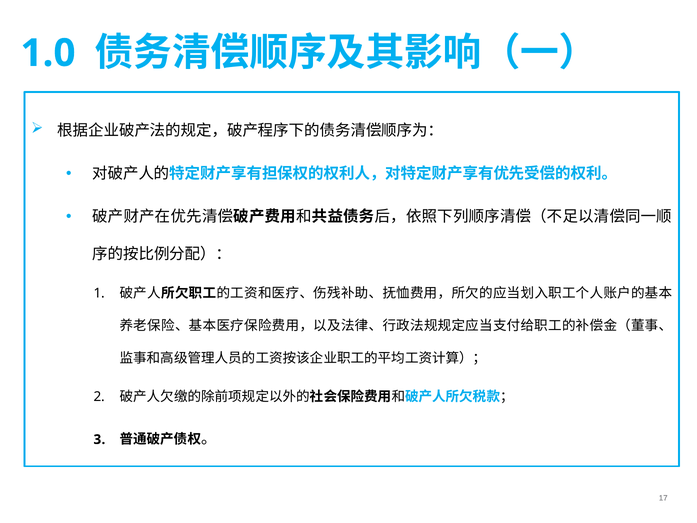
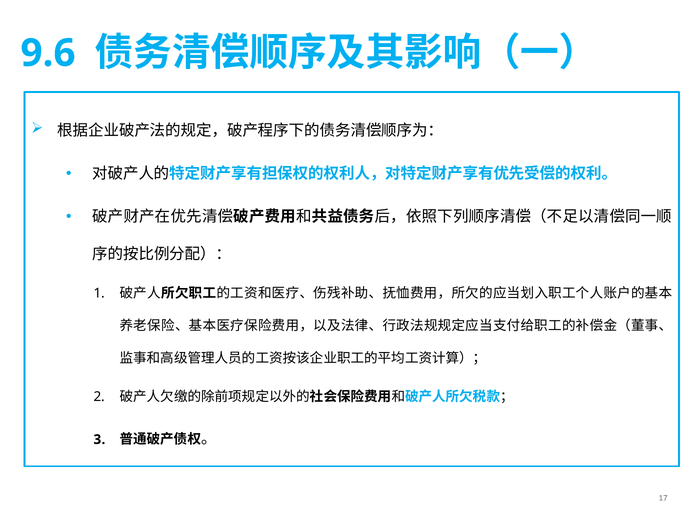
1.0: 1.0 -> 9.6 (48, 53)
